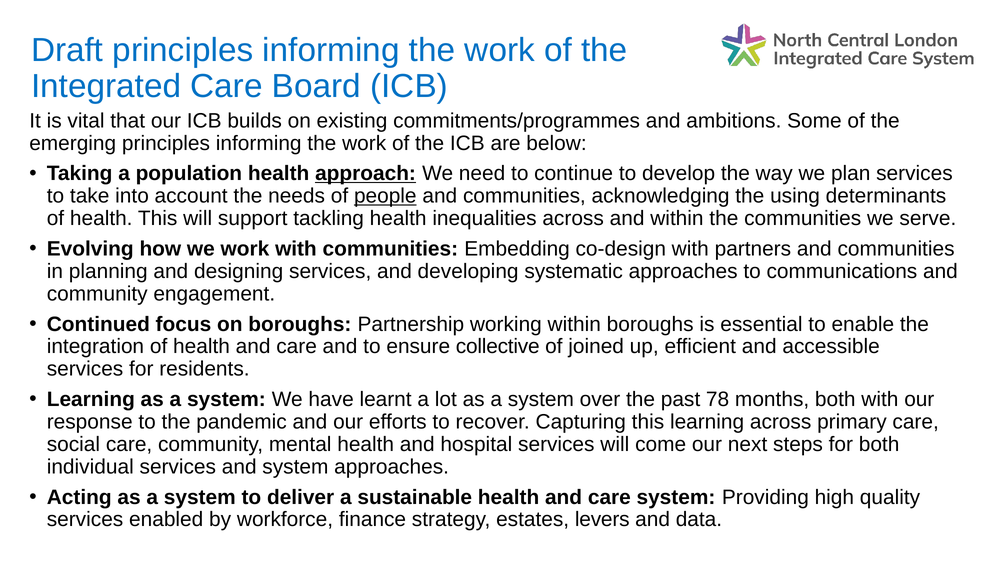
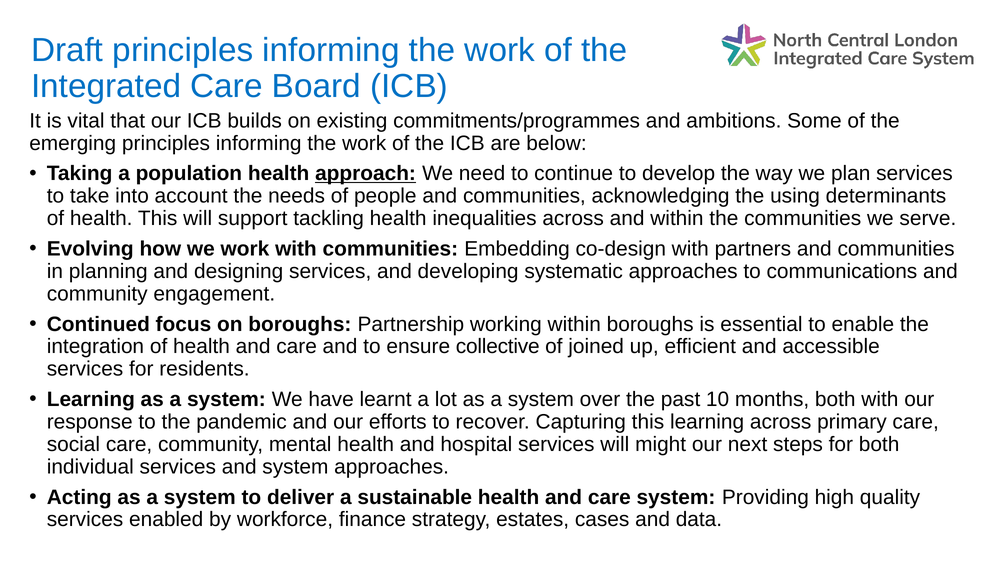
people underline: present -> none (385, 196)
78: 78 -> 10 (718, 400)
come: come -> might (661, 445)
levers: levers -> cases (602, 520)
